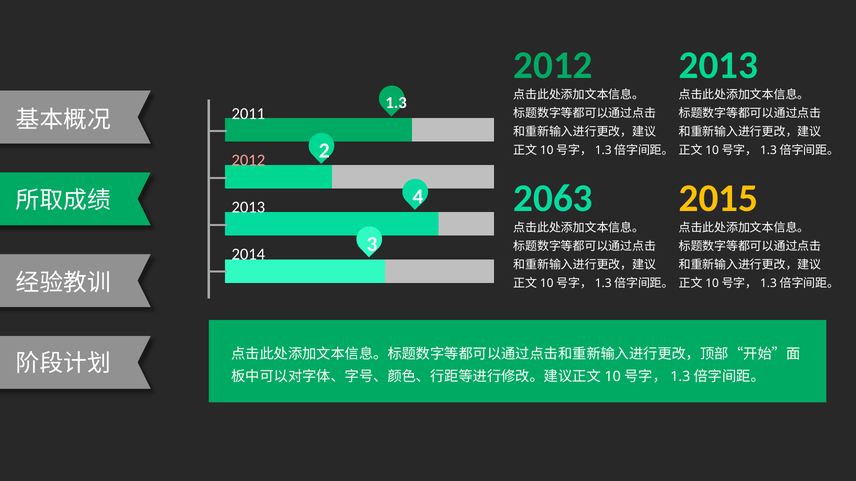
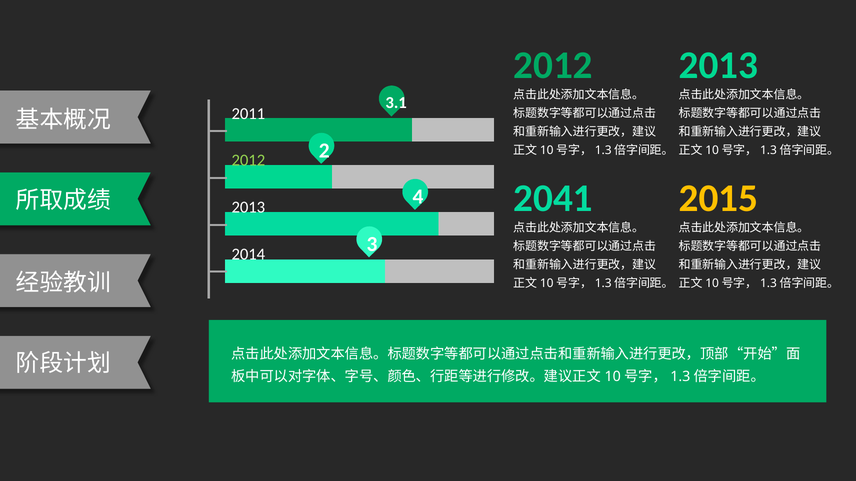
1.3: 1.3 -> 3.1 (396, 103)
2012 colour: pink -> light green (248, 160)
2063: 2063 -> 2041 (553, 198)
